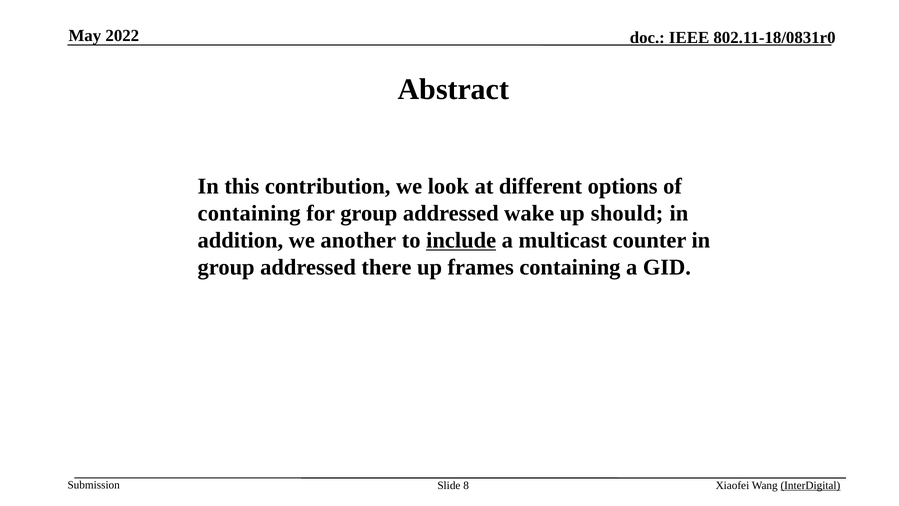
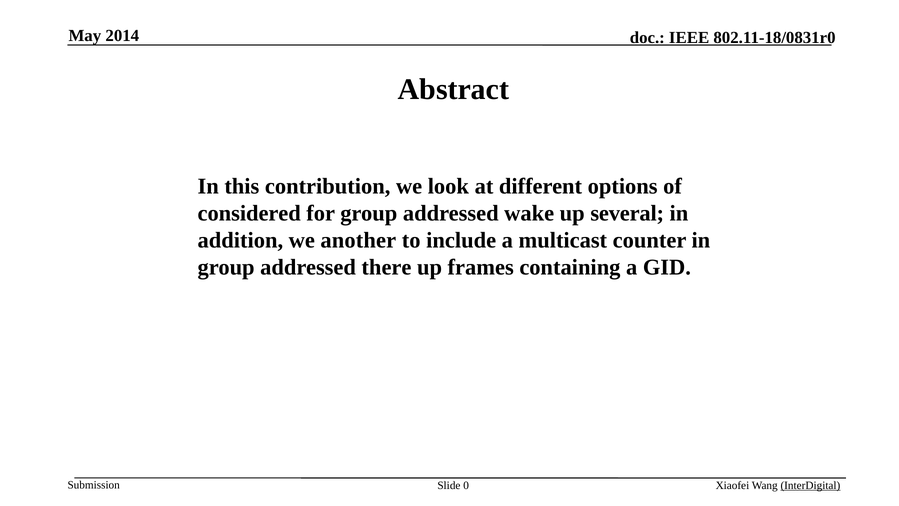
2022: 2022 -> 2014 (122, 36)
containing: containing -> considered (249, 213)
should: should -> several (627, 213)
include underline: present -> none (461, 240)
8: 8 -> 0 (466, 485)
